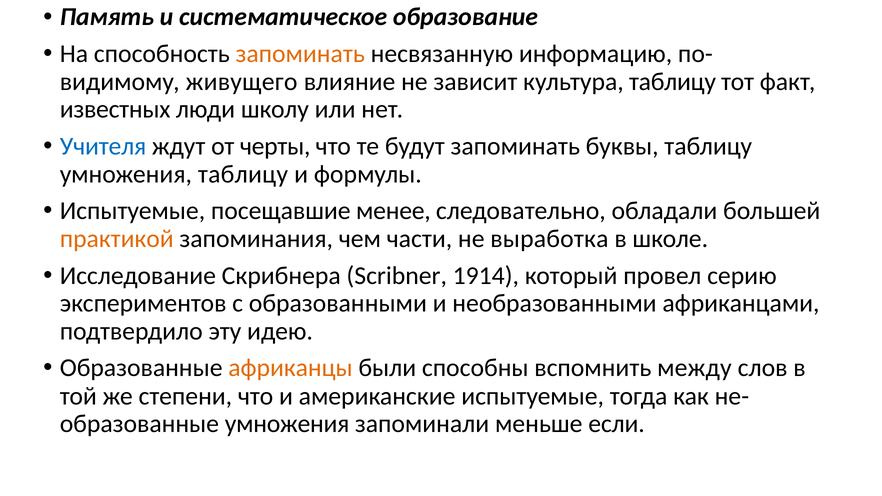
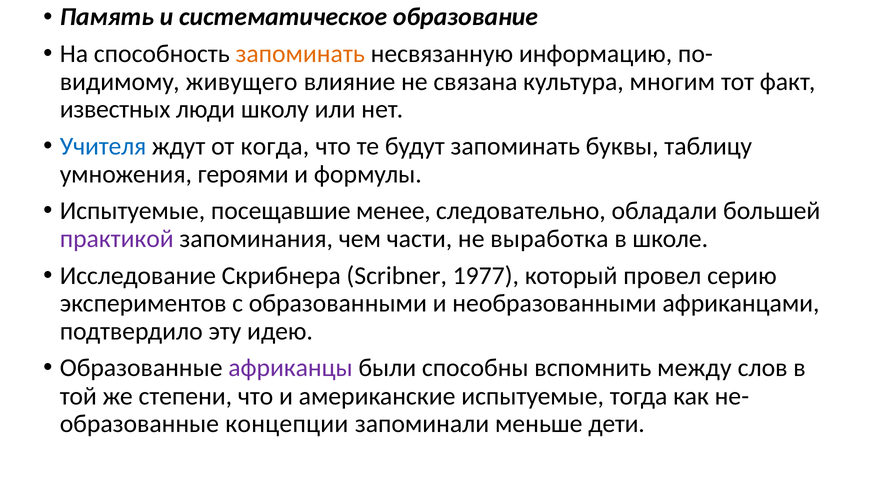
зависит: зависит -> связана (475, 82)
культура таблицу: таблицу -> многим (672, 82)
черты: черты -> когда (275, 146)
умножения таблицу: таблицу -> героями (243, 174)
практикой colour: orange -> purple (117, 239)
1914: 1914 -> 1977 (486, 276)
африканцы colour: orange -> purple (290, 368)
образованные умножения: умножения -> концепции (287, 424)
если: если -> дети (617, 424)
